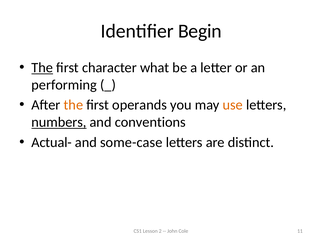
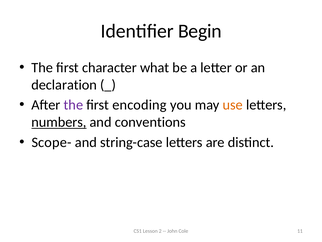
The underline: present -> none (42, 68)
performing: performing -> declaration (64, 85)
the colour: orange -> purple (73, 105)
operands: operands -> encoding (140, 105)
Actual-: Actual- -> Scope- (51, 142)
some-case: some-case -> string-case (131, 142)
